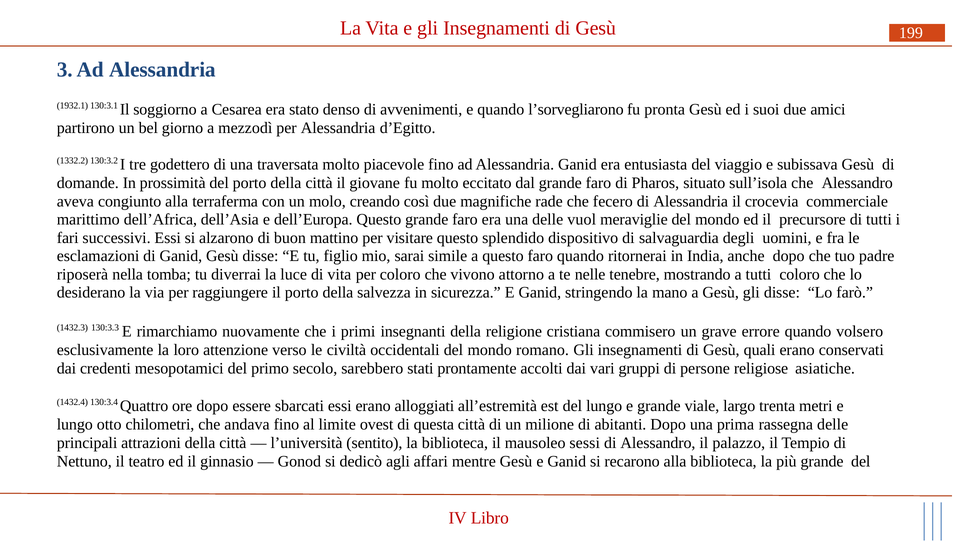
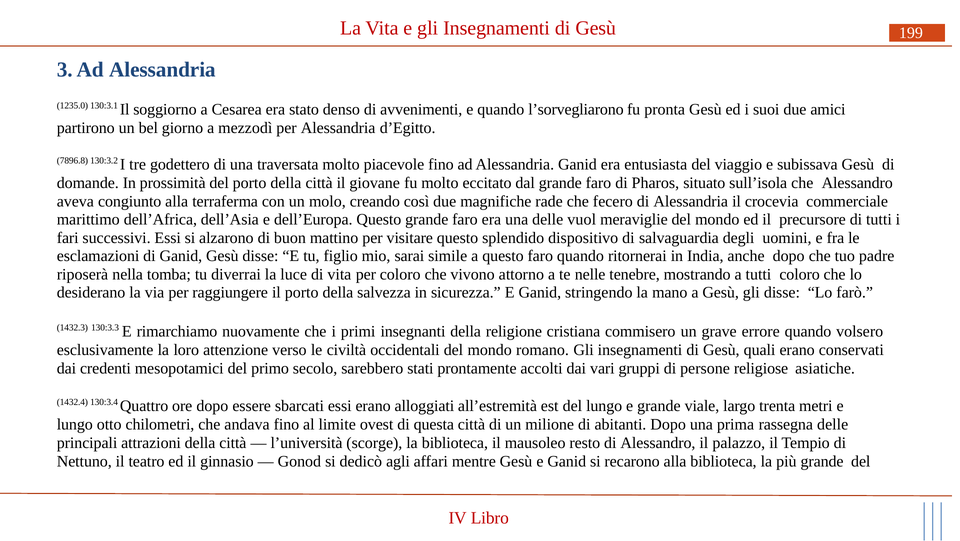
1932.1: 1932.1 -> 1235.0 (72, 106)
1332.2: 1332.2 -> 7896.8 (72, 161)
sentito: sentito -> scorge (374, 443)
sessi: sessi -> resto (585, 443)
